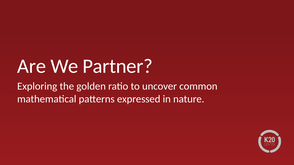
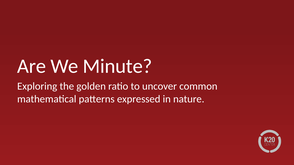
Partner: Partner -> Minute (118, 66)
